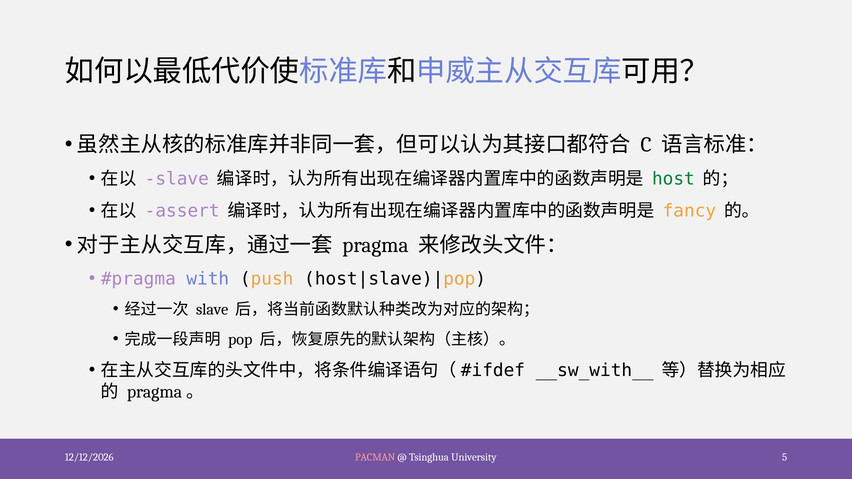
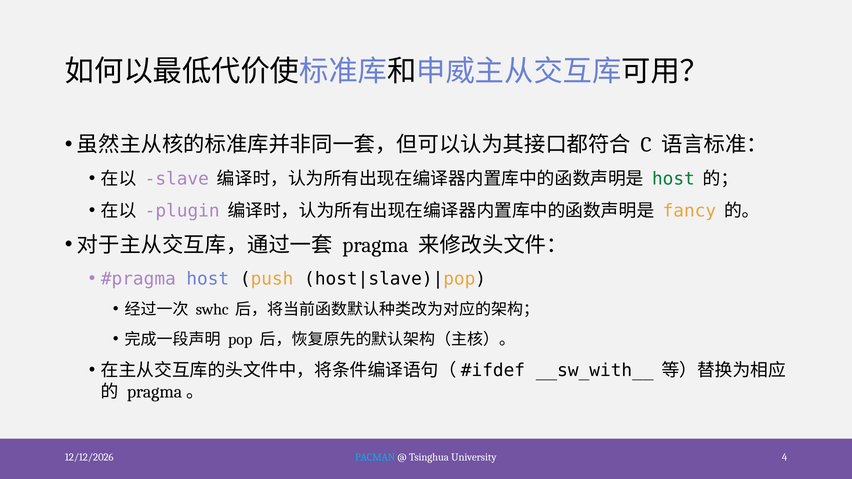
assert: assert -> plugin (182, 211)
with: with -> host (208, 279)
slave: slave -> swhc (212, 310)
PACMAN colour: pink -> light blue (375, 458)
5: 5 -> 4 (785, 458)
